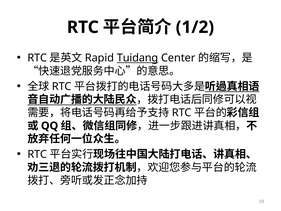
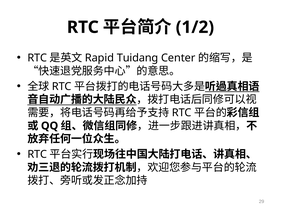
Tuidang underline: present -> none (138, 58)
